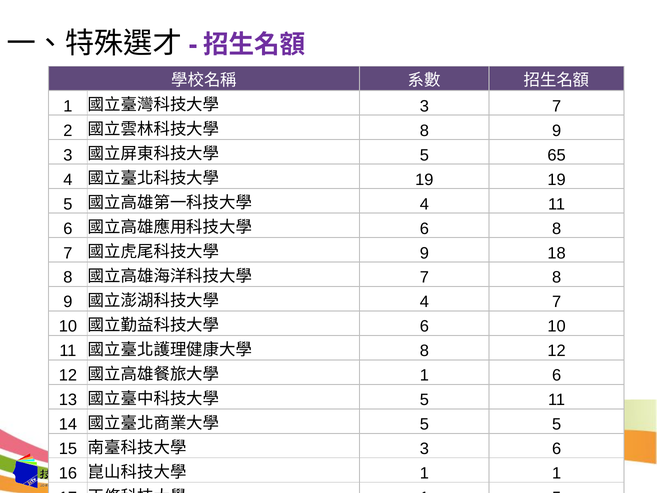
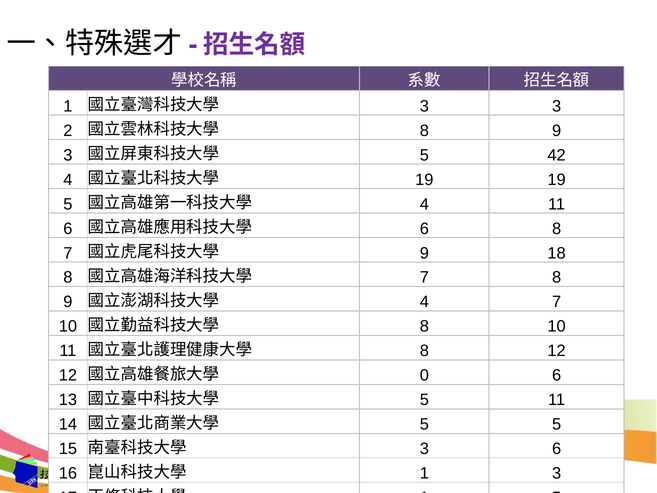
3 7: 7 -> 3 (557, 106)
65: 65 -> 42 (557, 155)
6: 6 -> 8 (424, 326)
1: 1 -> 0 (424, 375)
1 1: 1 -> 3 (557, 473)
